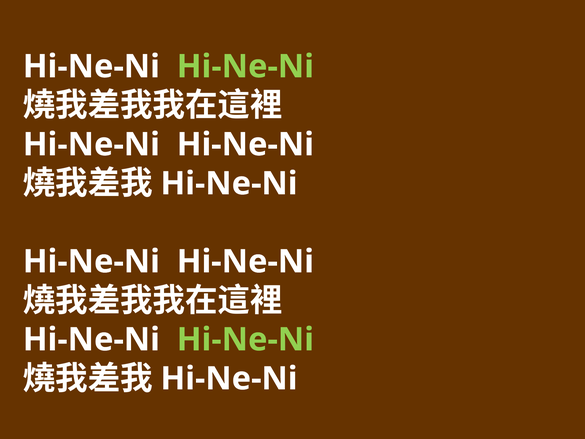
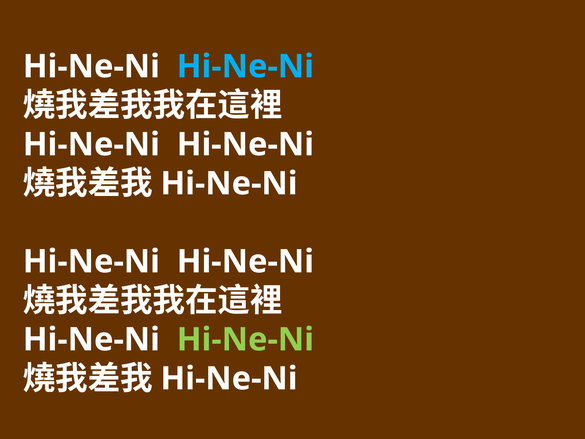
Hi-Ne-Ni colour: light green -> light blue (245, 67)
